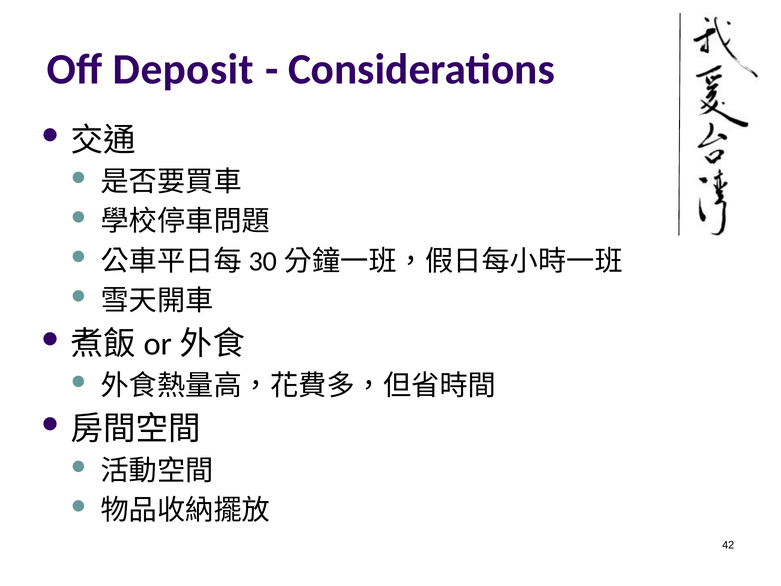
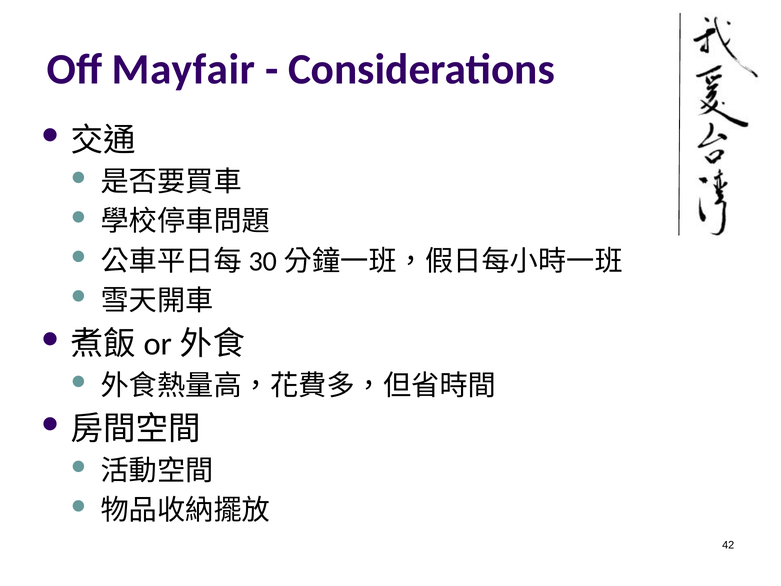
Deposit: Deposit -> Mayfair (183, 69)
